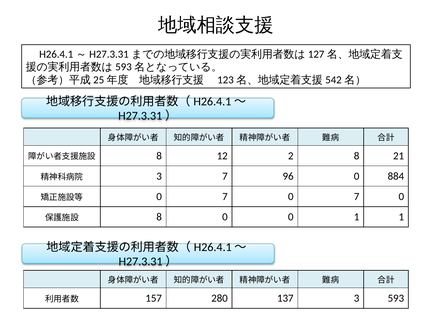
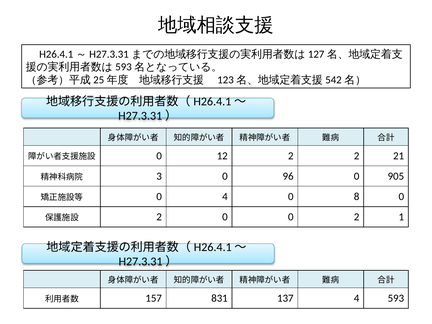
8: 8 -> 0 (159, 156)
2 8: 8 -> 2 (357, 156)
3 7: 7 -> 0 (225, 176)
884: 884 -> 905 (396, 176)
7: 7 -> 4 (225, 197)
7: 7 -> 8 (357, 197)
8: 8 -> 2 (159, 217)
0 1: 1 -> 2 (357, 217)
280: 280 -> 831 (220, 298)
137 3: 3 -> 4 (357, 298)
